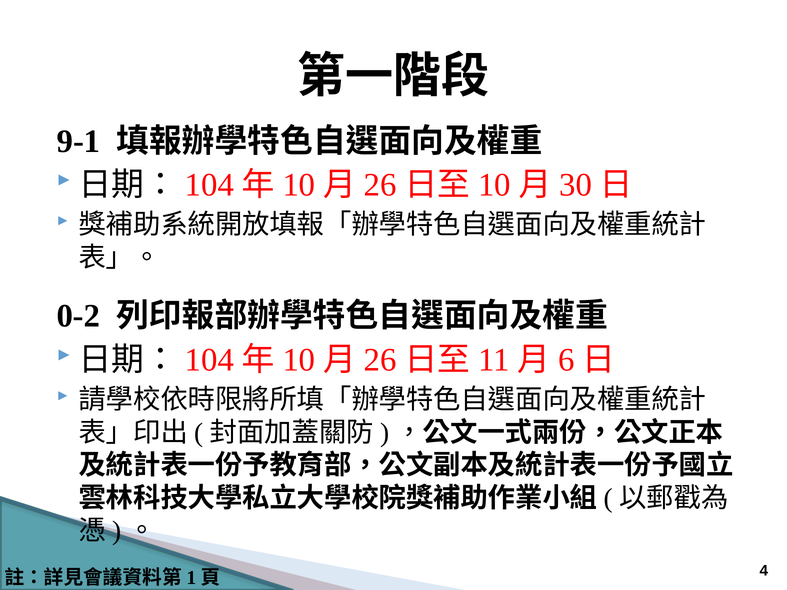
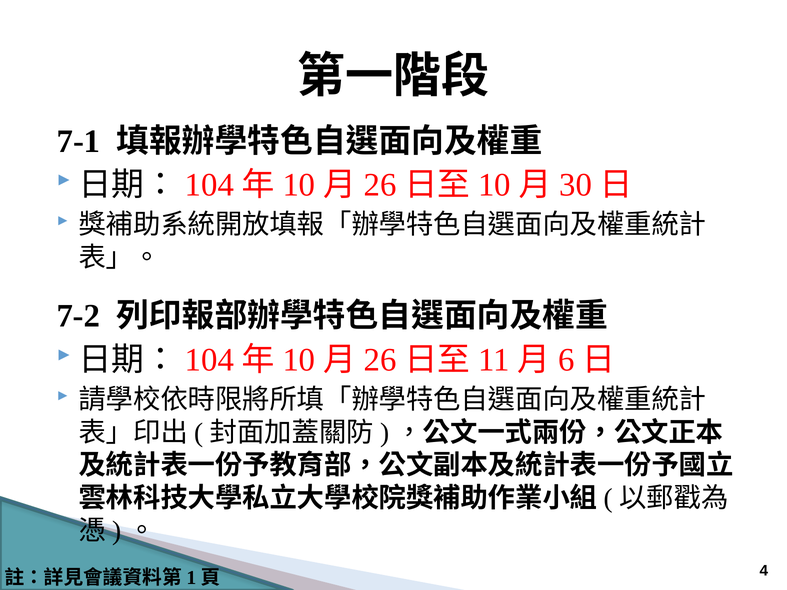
9-1: 9-1 -> 7-1 (78, 141)
0-2: 0-2 -> 7-2 (78, 316)
